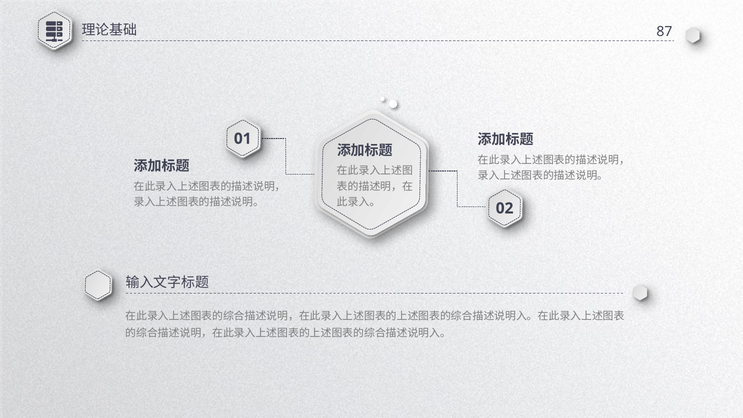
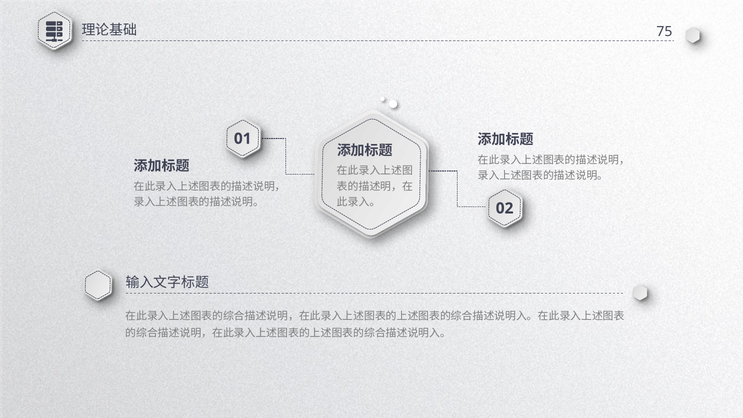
87: 87 -> 75 (664, 32)
